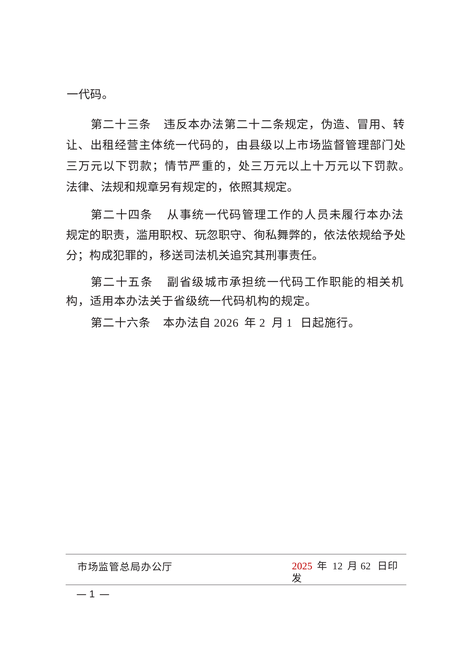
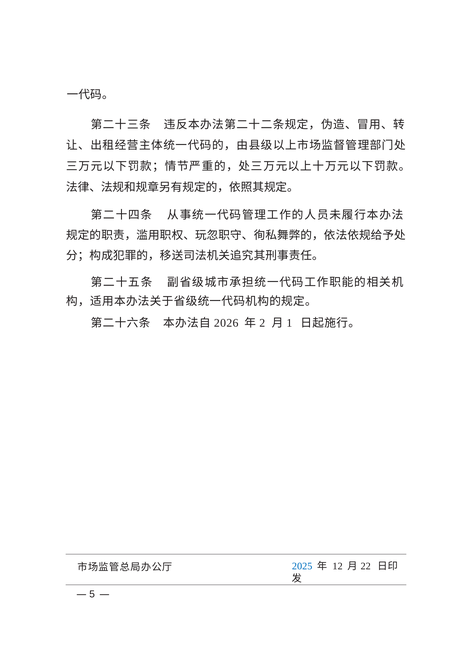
2025 colour: red -> blue (302, 566)
62: 62 -> 22 (366, 566)
1: 1 -> 5 (92, 594)
